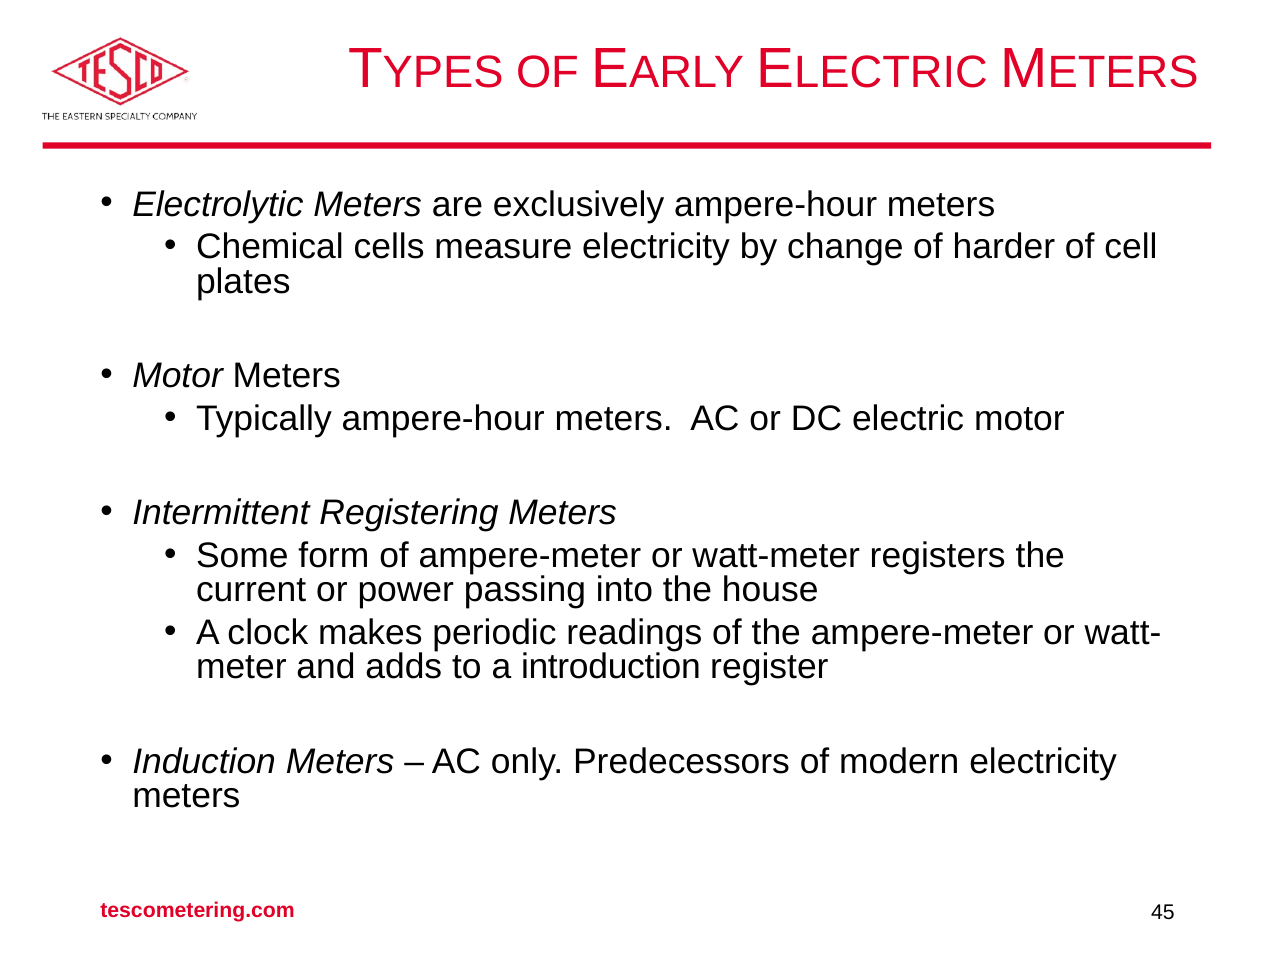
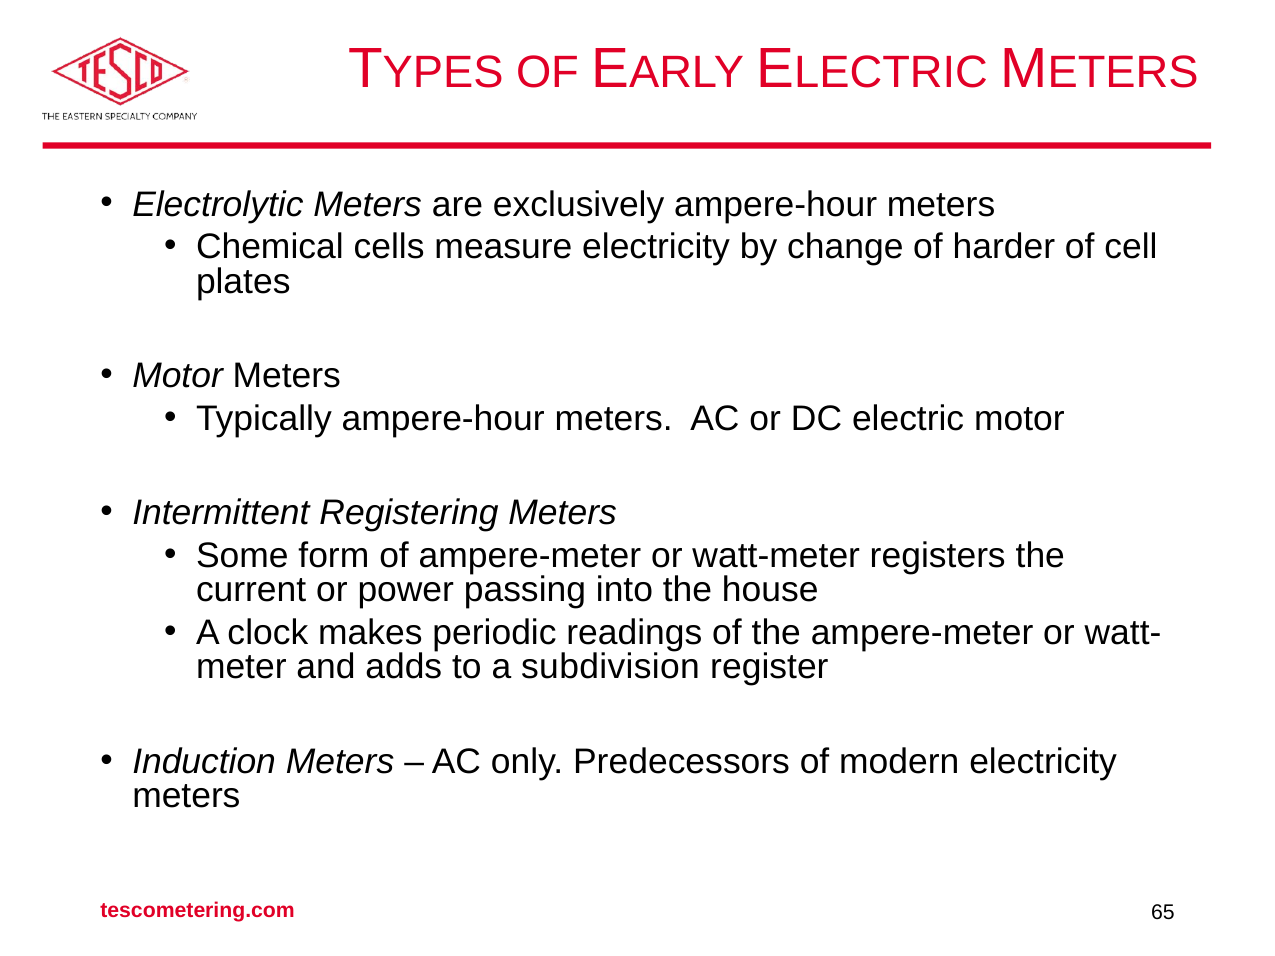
introduction: introduction -> subdivision (611, 667)
45: 45 -> 65 (1163, 913)
